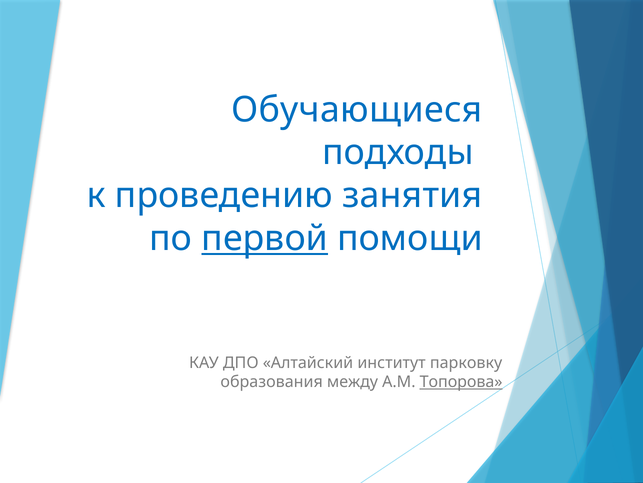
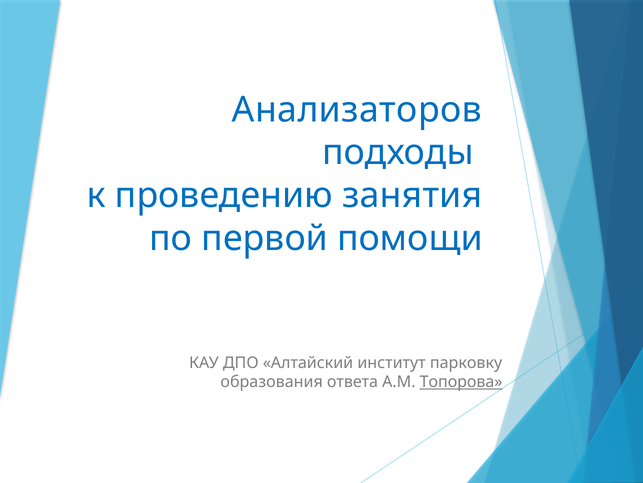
Обучающиеся: Обучающиеся -> Анализаторов (357, 110)
первой underline: present -> none (265, 238)
между: между -> ответа (353, 382)
